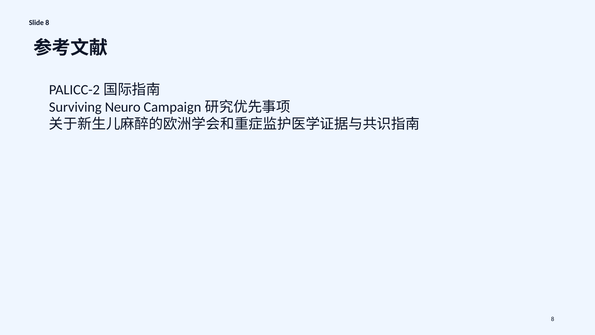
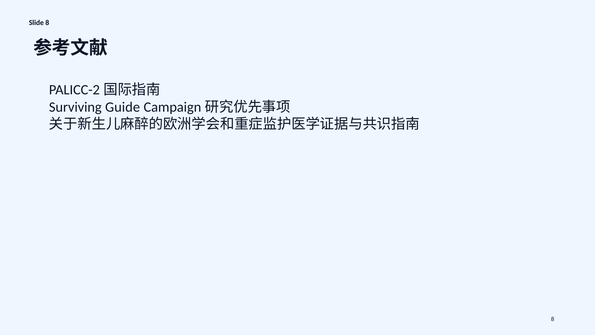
Neuro: Neuro -> Guide (123, 107)
